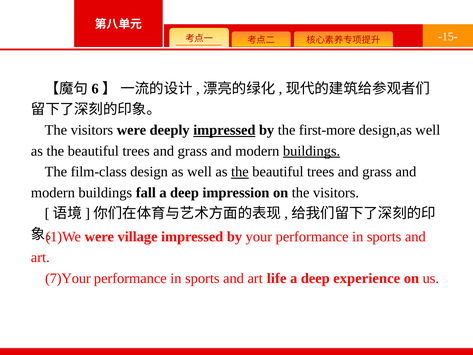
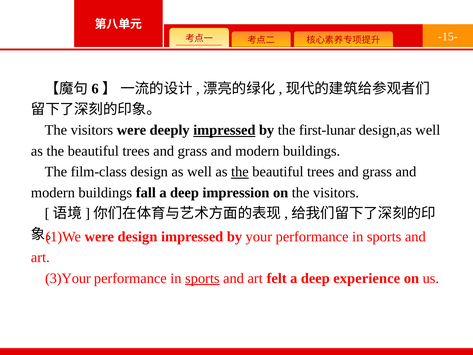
first-more: first-more -> first-lunar (327, 130)
buildings underline: present -> none (312, 151)
were village: village -> design (137, 236)
7)Your: 7)Your -> 3)Your (68, 278)
sports underline: none -> present (202, 278)
life: life -> felt (277, 278)
